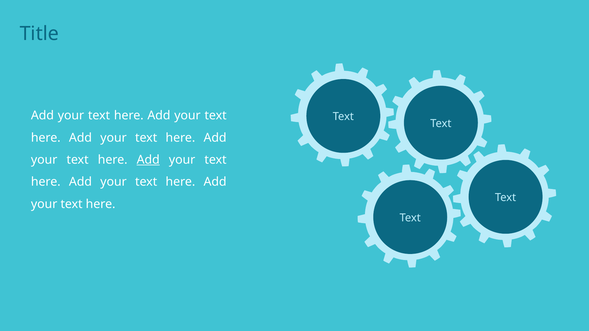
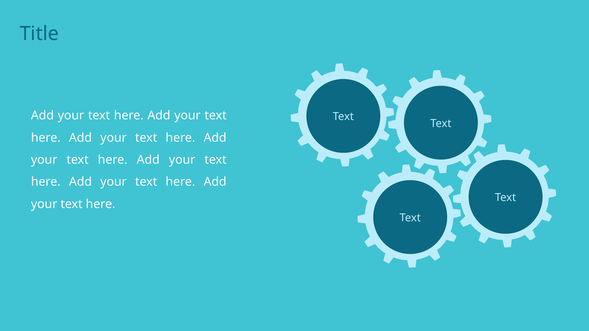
Add underline: present -> none (148, 160)
